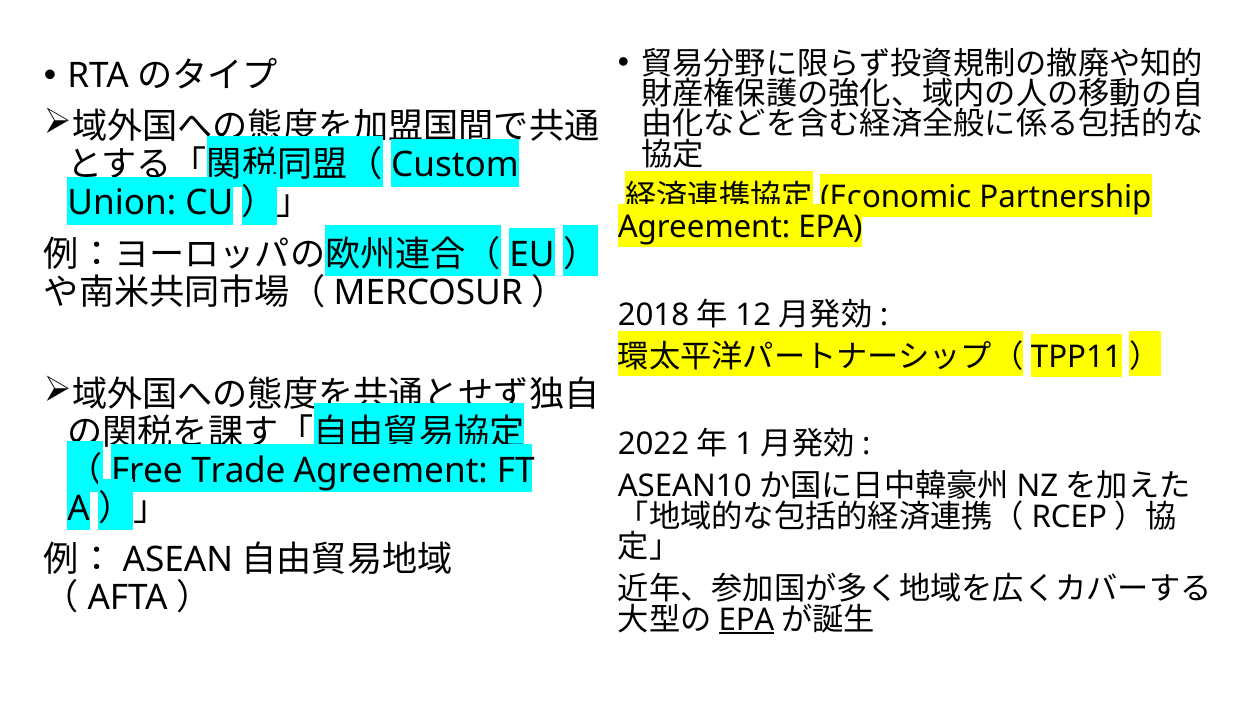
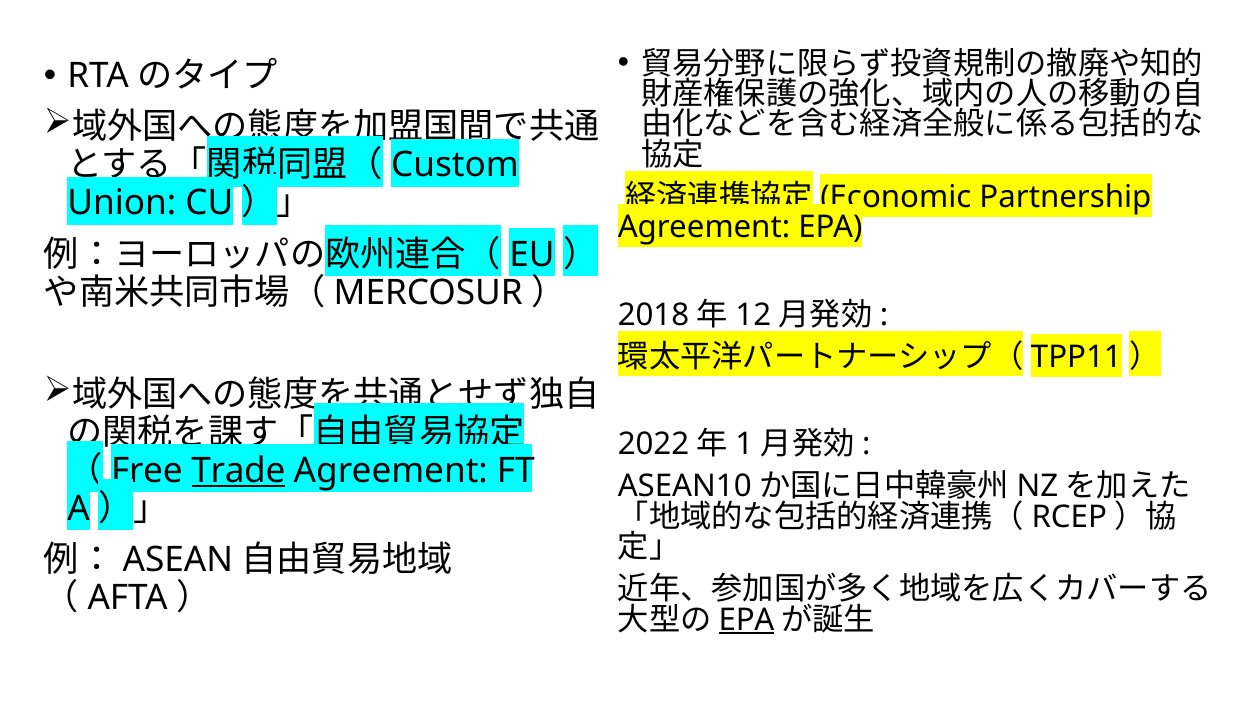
Trade underline: none -> present (238, 471)
